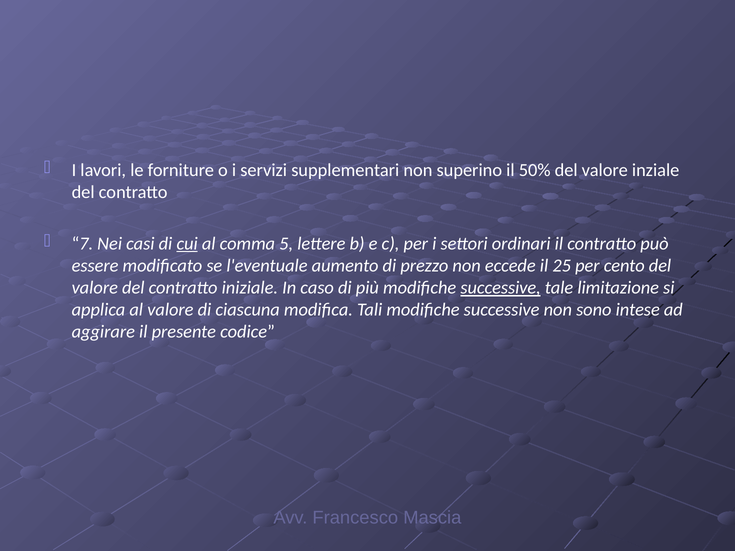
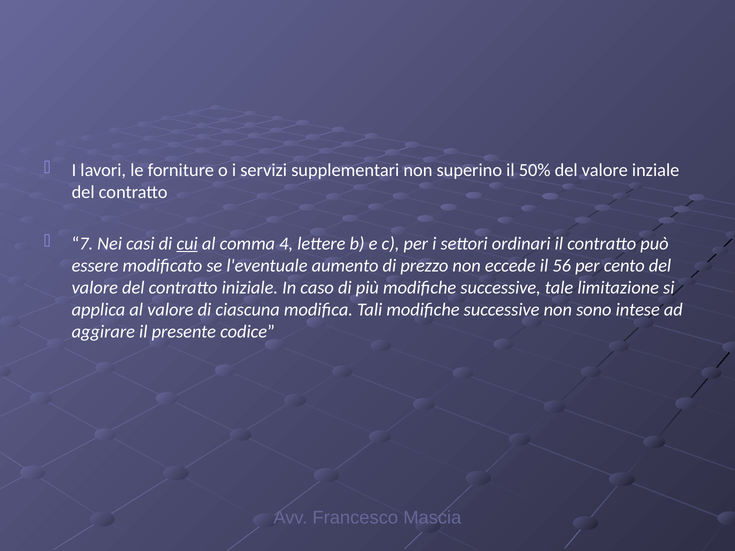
5: 5 -> 4 (286, 244)
25: 25 -> 56 (562, 266)
successive underline: present -> none (501, 288)
